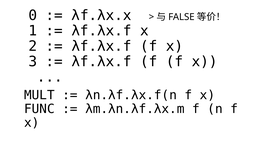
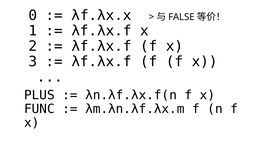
MULT: MULT -> PLUS (39, 95)
